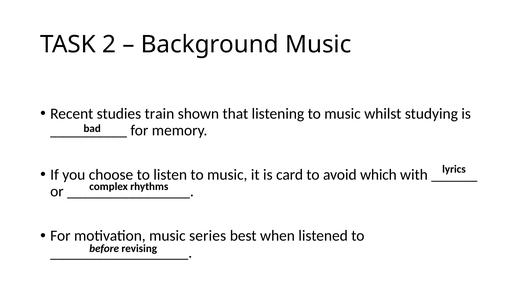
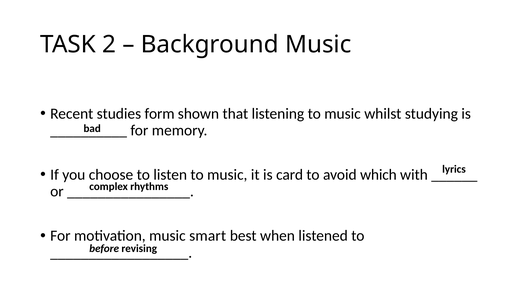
train: train -> form (160, 113)
series: series -> smart (208, 236)
